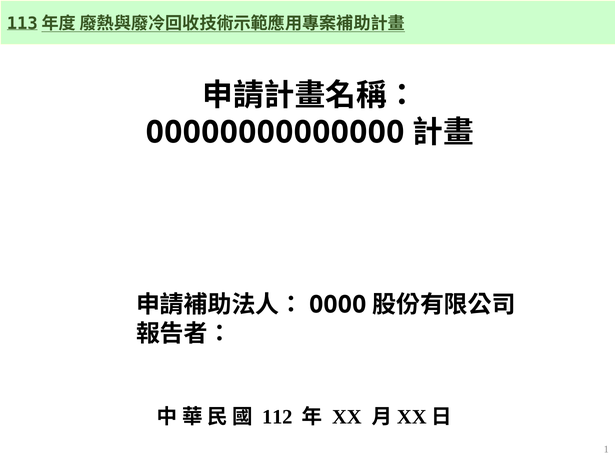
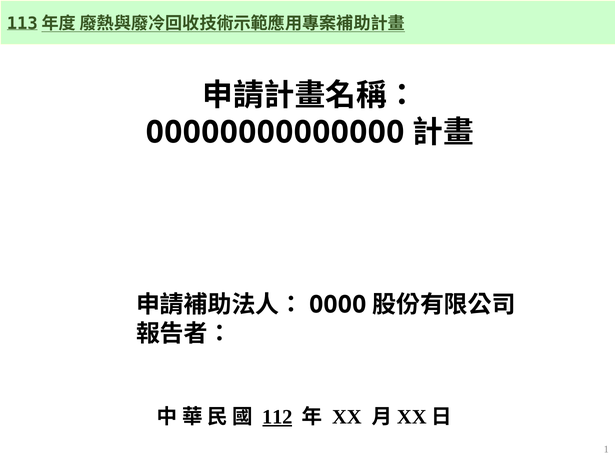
112 underline: none -> present (277, 417)
